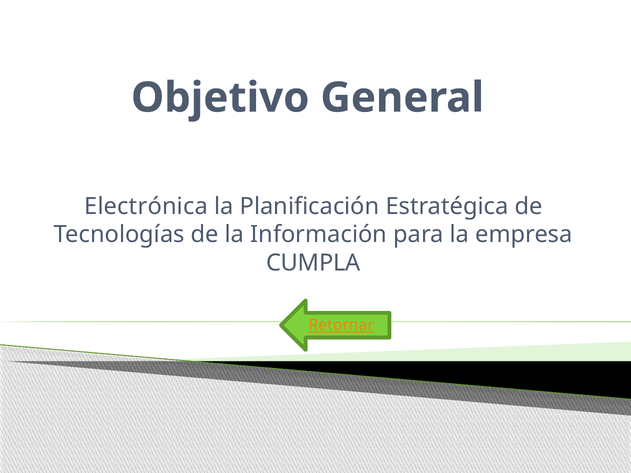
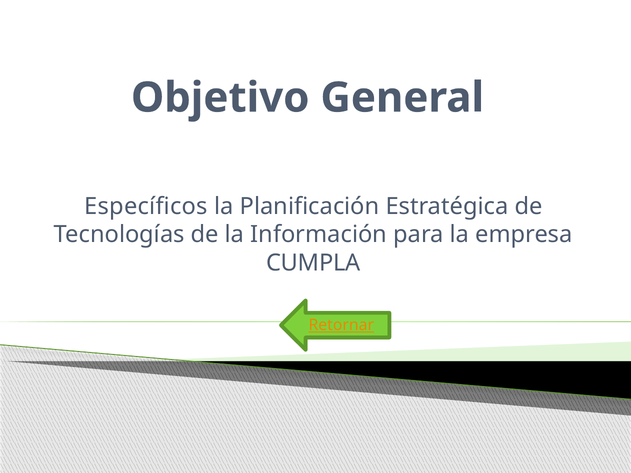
Electrónica: Electrónica -> Específicos (146, 206)
